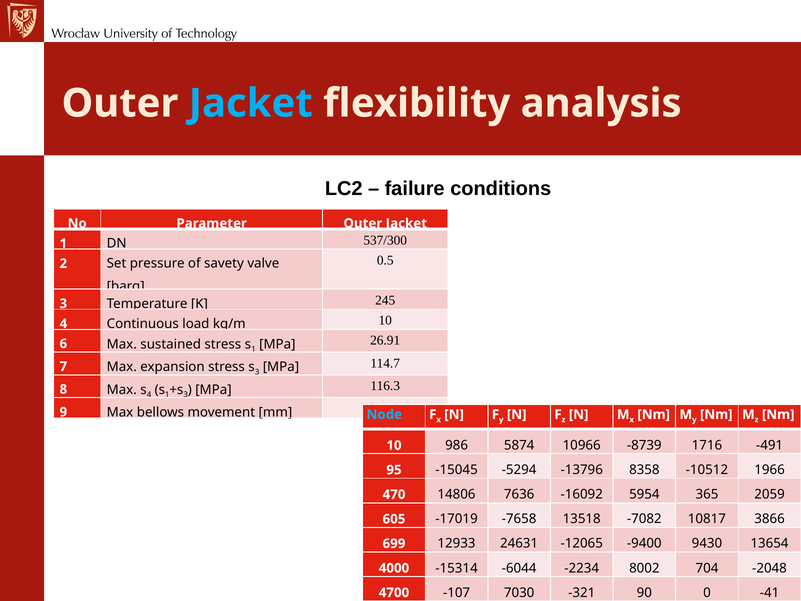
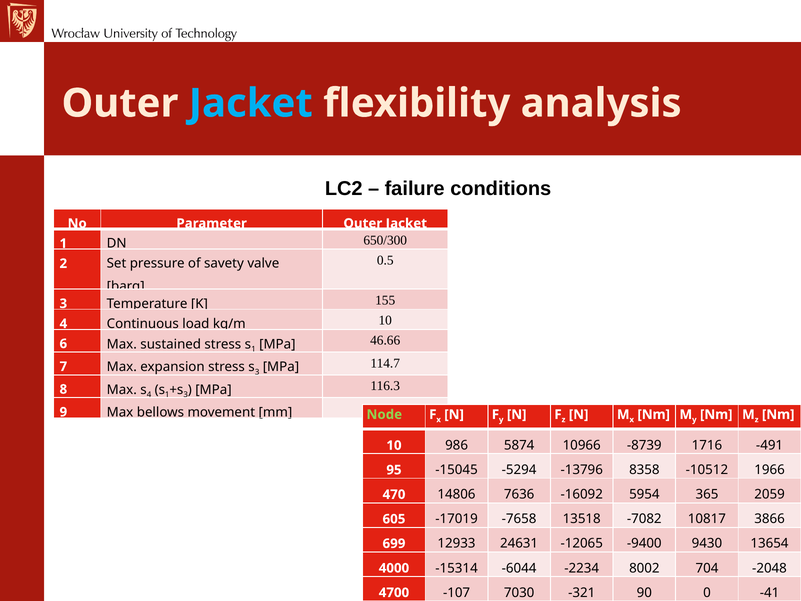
537/300: 537/300 -> 650/300 (385, 240)
245: 245 -> 155 (385, 300)
26.91: 26.91 -> 46.66 (385, 340)
Node colour: light blue -> light green (384, 414)
